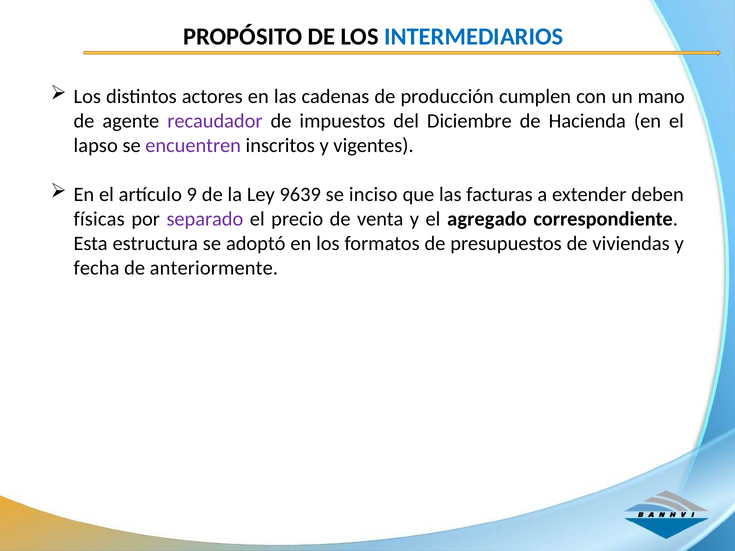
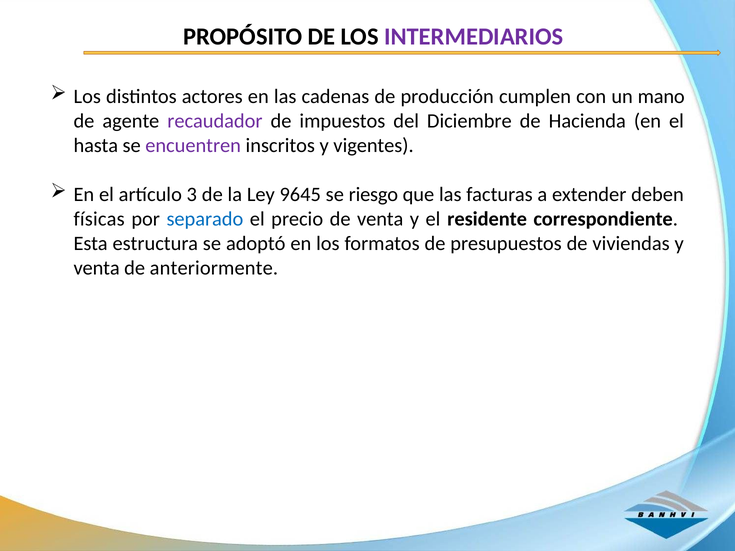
INTERMEDIARIOS colour: blue -> purple (474, 37)
lapso: lapso -> hasta (96, 146)
9: 9 -> 3 (192, 195)
9639: 9639 -> 9645 (300, 195)
inciso: inciso -> riesgo (373, 195)
separado colour: purple -> blue (205, 219)
agregado: agregado -> residente (487, 219)
fecha: fecha -> venta (97, 268)
